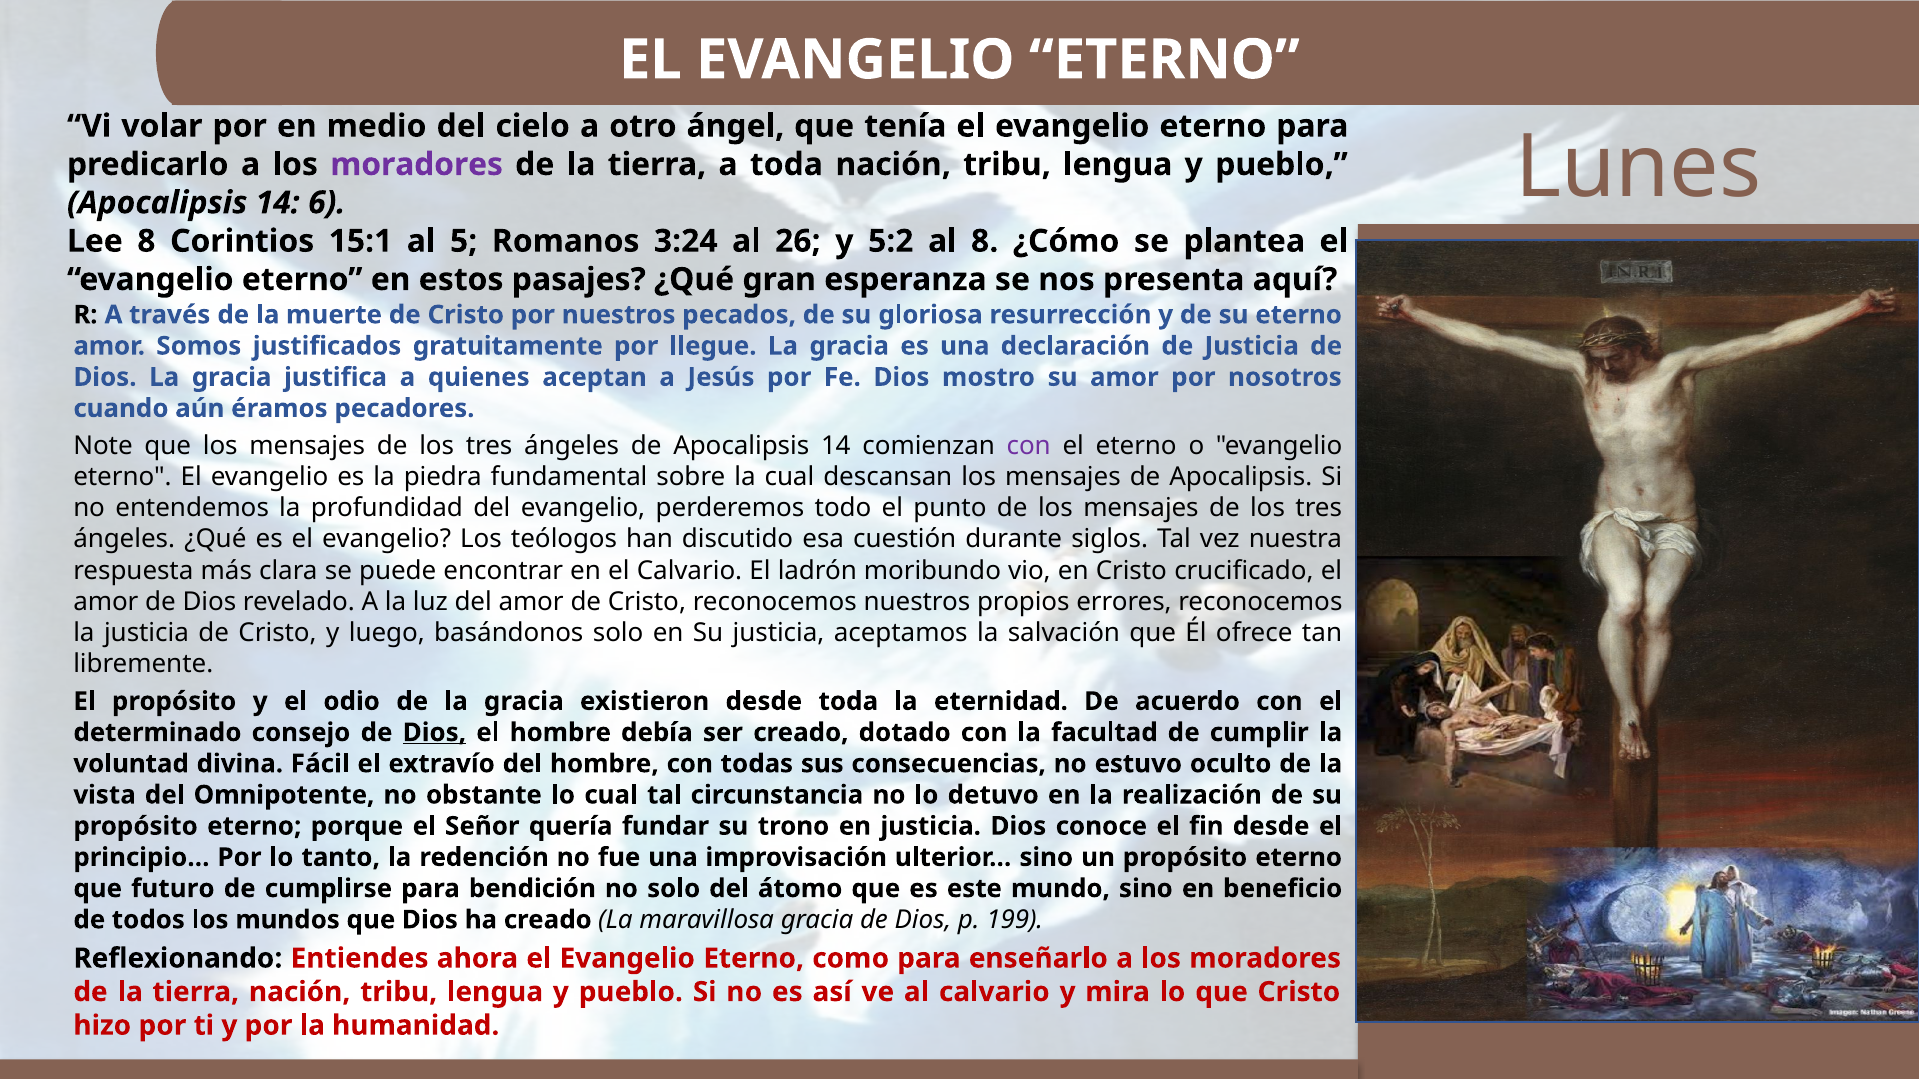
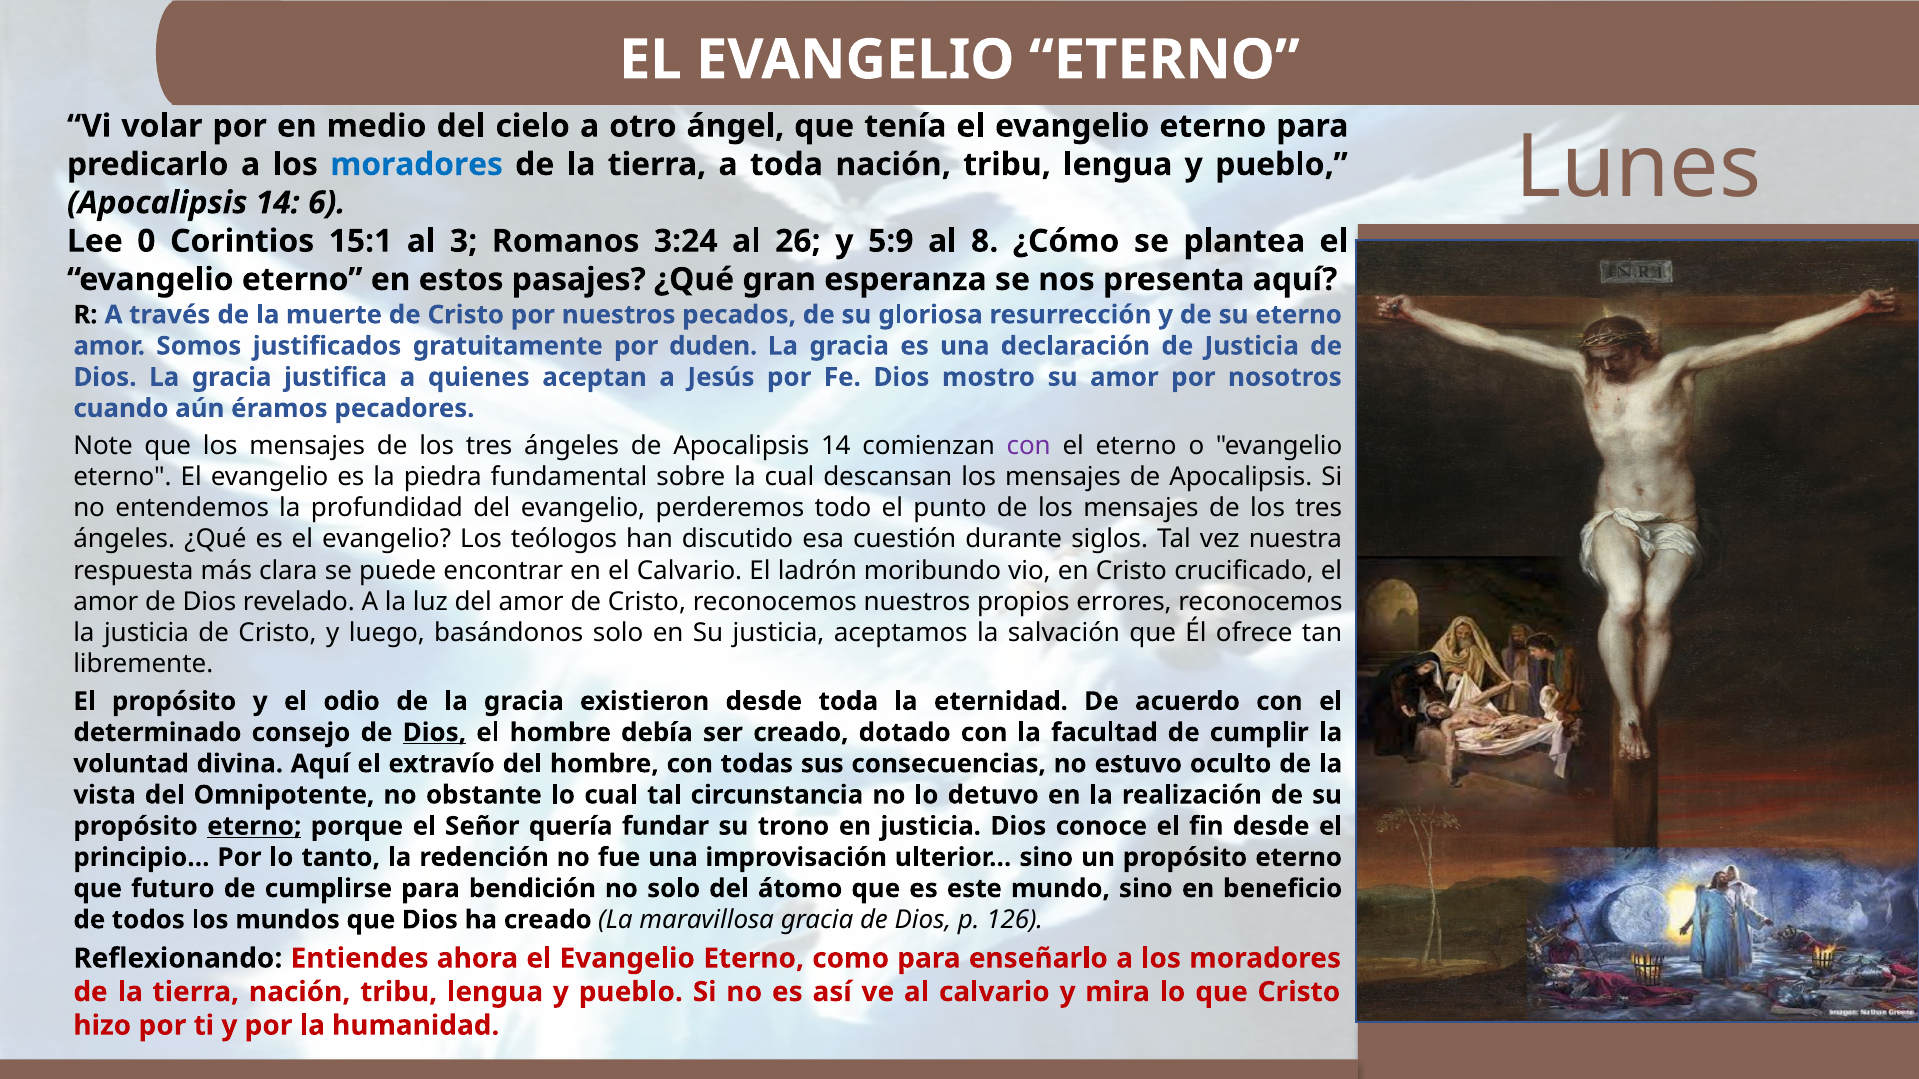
moradores colour: purple -> blue (417, 165)
Lee 8: 8 -> 0 (146, 241)
5: 5 -> 3 (464, 241)
5:2: 5:2 -> 5:9 (891, 241)
llegue: llegue -> duden (713, 346)
divina Fácil: Fácil -> Aquí (320, 764)
eterno underline: none -> present (254, 826)
199: 199 -> 126 (1015, 920)
